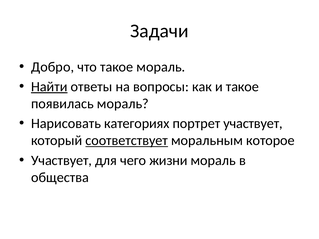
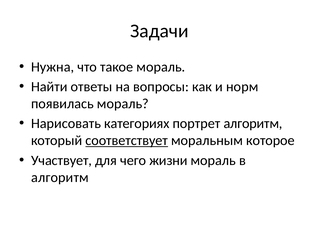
Добро: Добро -> Нужна (53, 67)
Найти underline: present -> none (49, 87)
и такое: такое -> норм (242, 87)
портрет участвует: участвует -> алгоритм (253, 124)
общества: общества -> алгоритм (60, 178)
